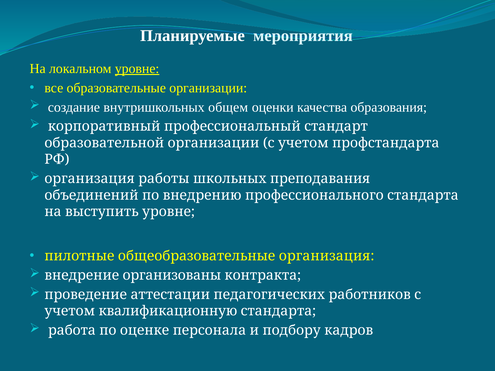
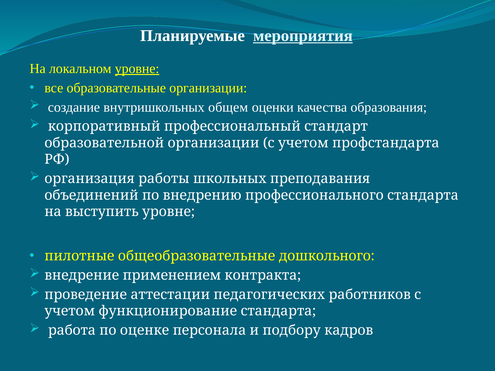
мероприятия underline: none -> present (303, 36)
общеобразовательные организация: организация -> дошкольного (327, 256)
организованы: организованы -> применением (172, 275)
квалификационную: квалификационную -> функционирование (168, 311)
